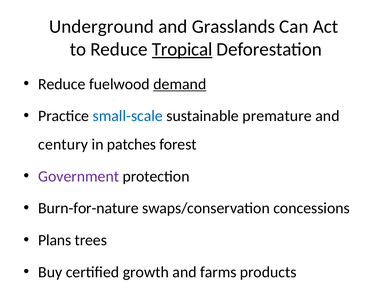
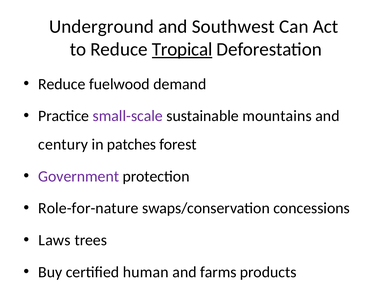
Grasslands: Grasslands -> Southwest (233, 26)
demand underline: present -> none (180, 84)
small-scale colour: blue -> purple (128, 116)
premature: premature -> mountains (277, 116)
Burn-for-nature: Burn-for-nature -> Role-for-nature (88, 208)
Plans: Plans -> Laws (55, 240)
growth: growth -> human (146, 272)
